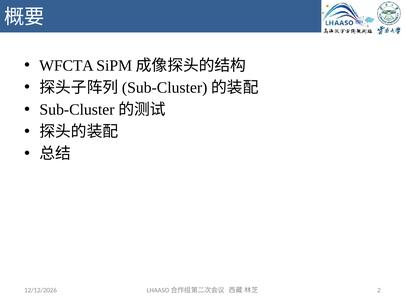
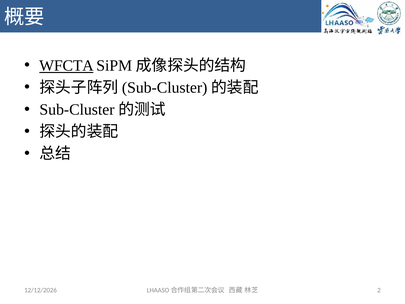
WFCTA underline: none -> present (66, 66)
